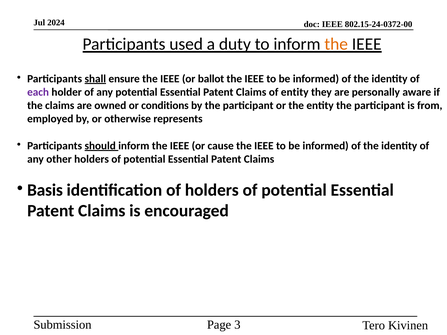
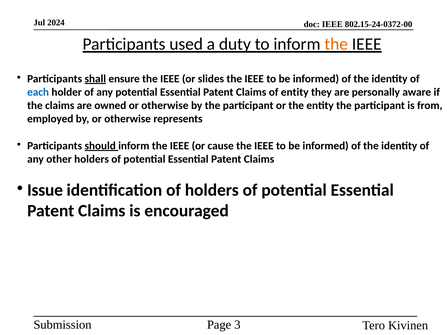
ballot: ballot -> slides (211, 79)
each colour: purple -> blue (38, 92)
owned or conditions: conditions -> otherwise (165, 106)
Basis: Basis -> Issue (45, 190)
